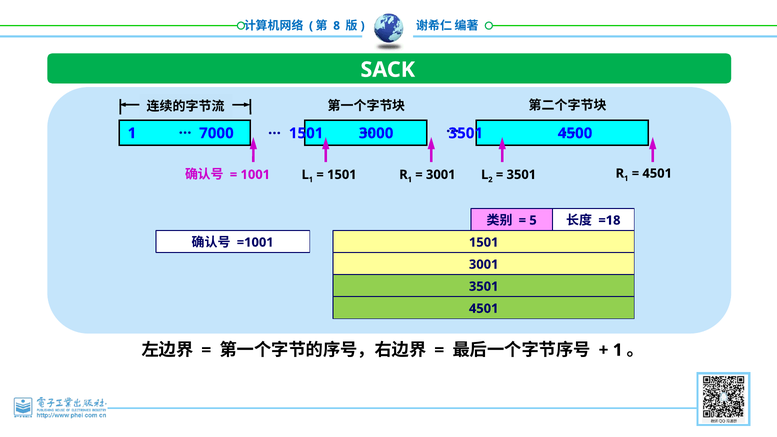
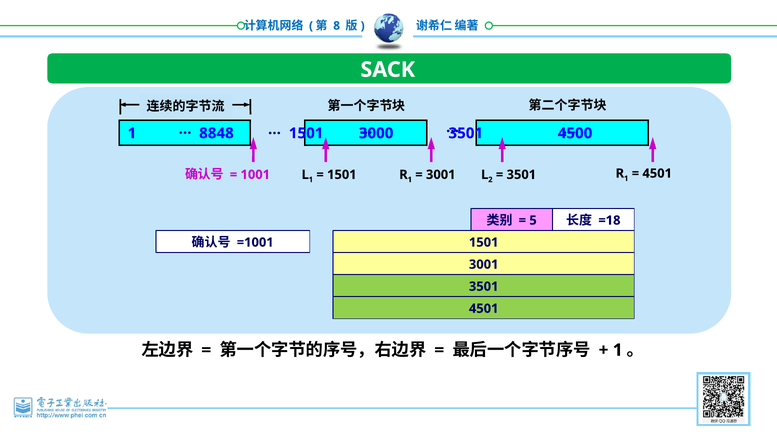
7000: 7000 -> 8848 (216, 133)
